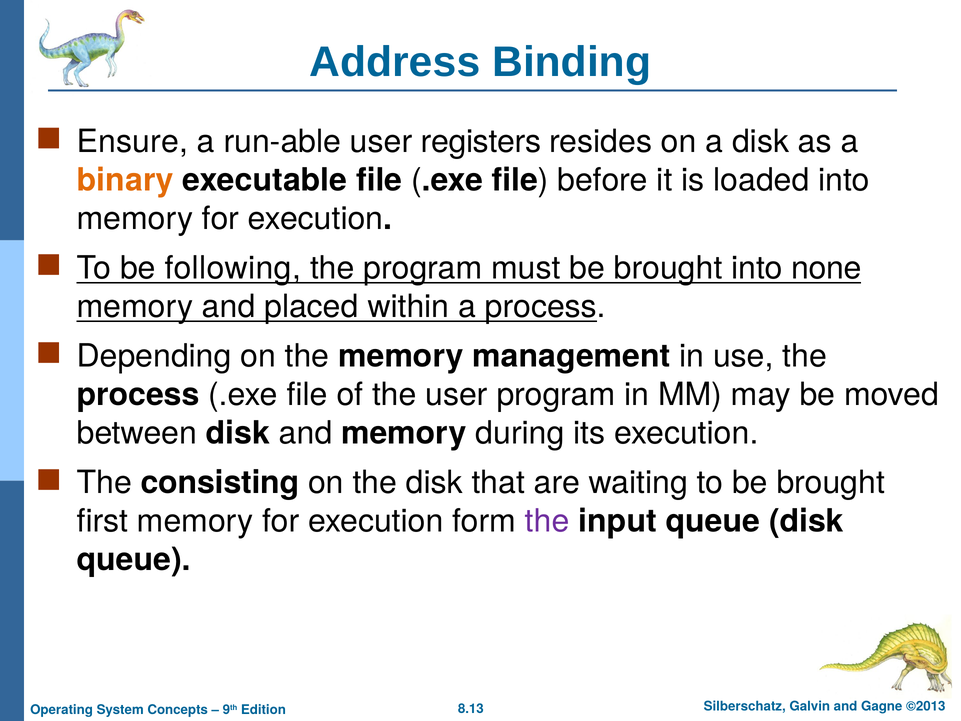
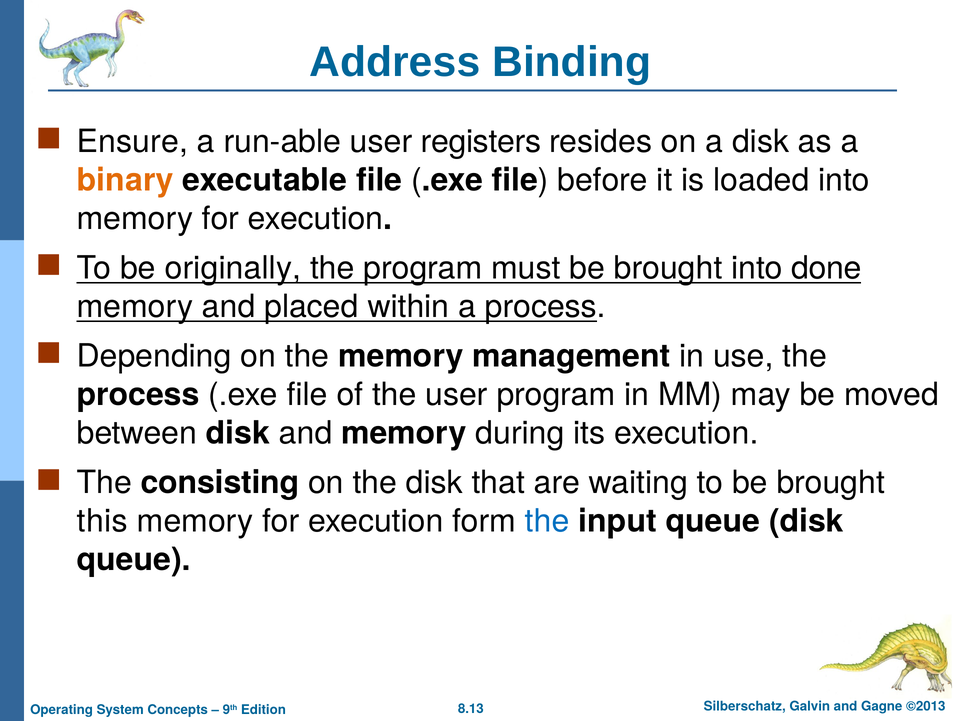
following: following -> originally (233, 268)
none: none -> done (826, 268)
first: first -> this (102, 521)
the colour: purple -> blue (547, 521)
